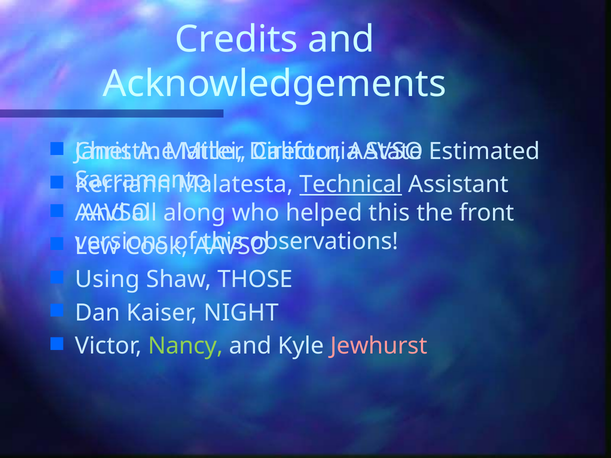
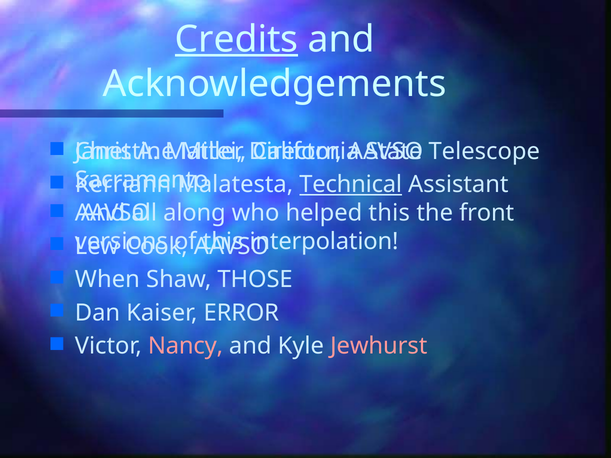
Credits underline: none -> present (237, 39)
Estimated: Estimated -> Telescope (484, 151)
observations: observations -> interpolation (324, 242)
Using: Using -> When (107, 280)
NIGHT: NIGHT -> ERROR (241, 313)
Nancy colour: light green -> pink (185, 346)
